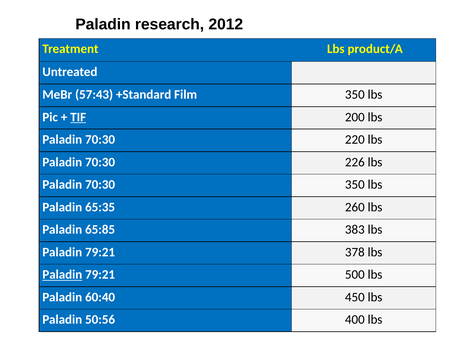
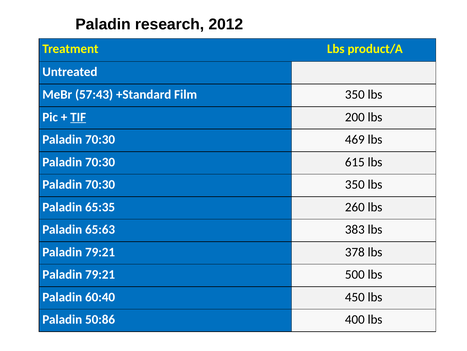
220: 220 -> 469 (355, 139)
226: 226 -> 615 (355, 162)
65:85: 65:85 -> 65:63 (100, 229)
Paladin underline: present -> none (62, 274)
50:56: 50:56 -> 50:86 (100, 319)
